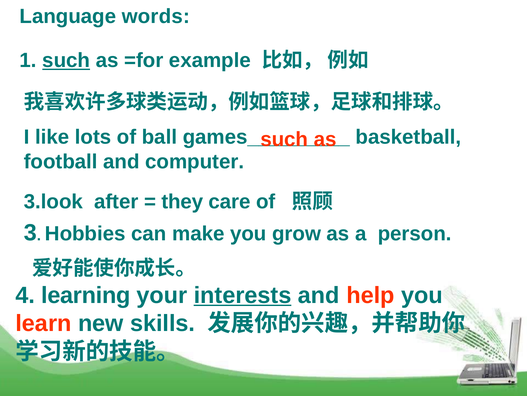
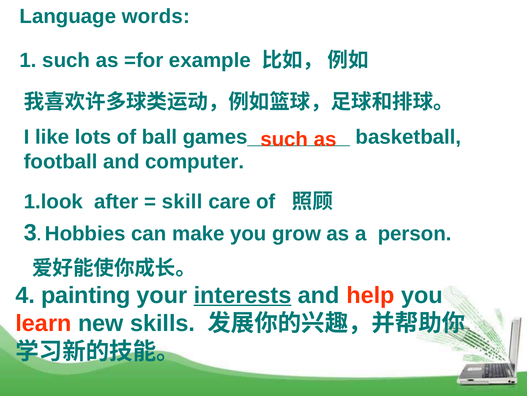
such underline: present -> none (66, 60)
3.look: 3.look -> 1.look (53, 201)
they: they -> skill (182, 201)
learning: learning -> painting (86, 295)
